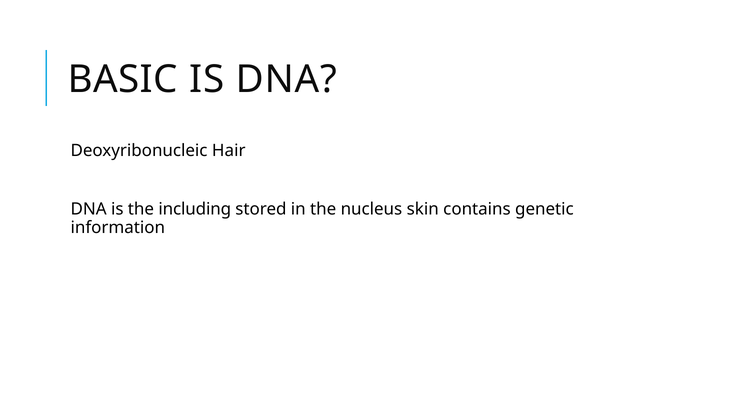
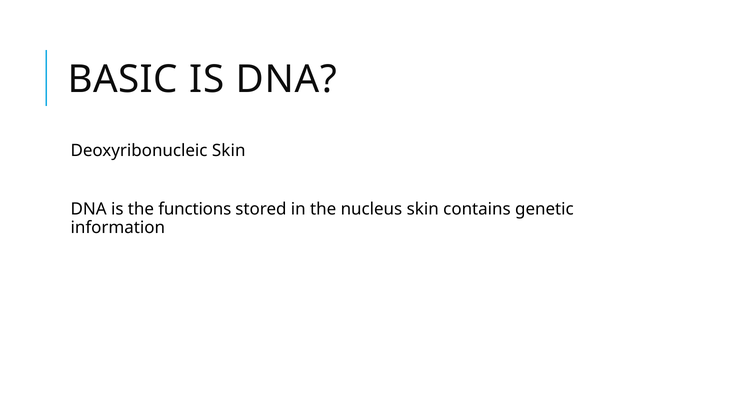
Deoxyribonucleic Hair: Hair -> Skin (229, 151)
including: including -> functions (195, 209)
